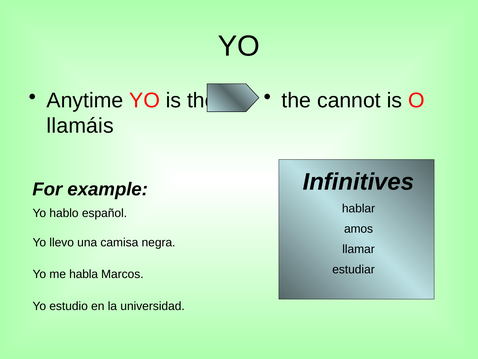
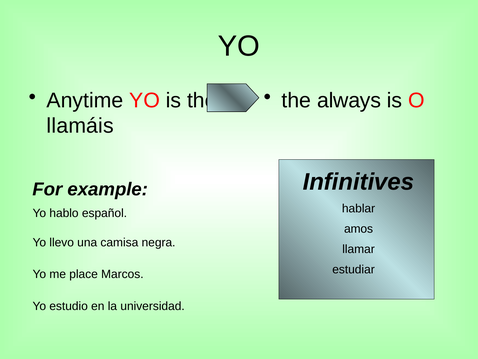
cannot: cannot -> always (349, 100)
habla: habla -> place (84, 274)
